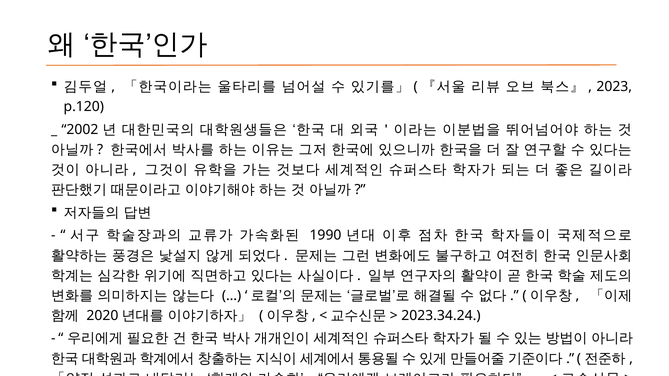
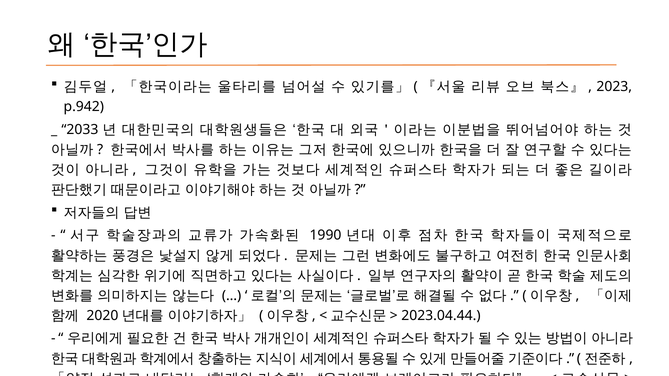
p.120: p.120 -> p.942 (84, 107)
2002: 2002 -> 2033 (80, 130)
2023.34.24: 2023.34.24 -> 2023.04.44 (441, 316)
